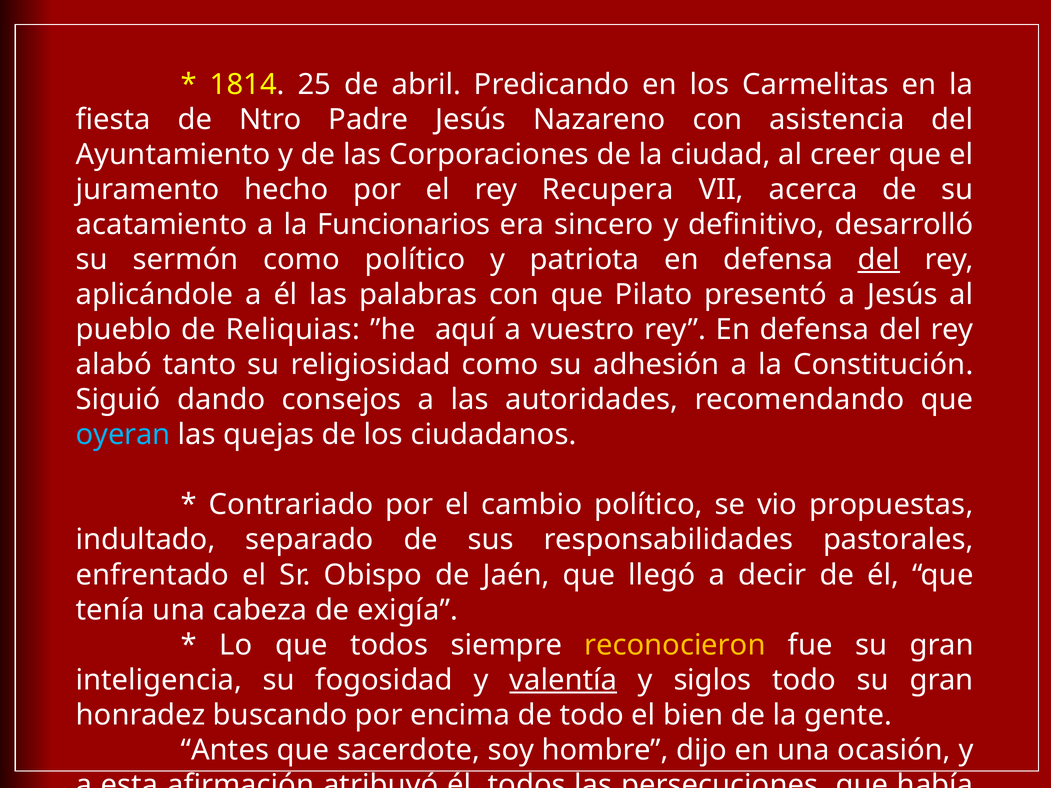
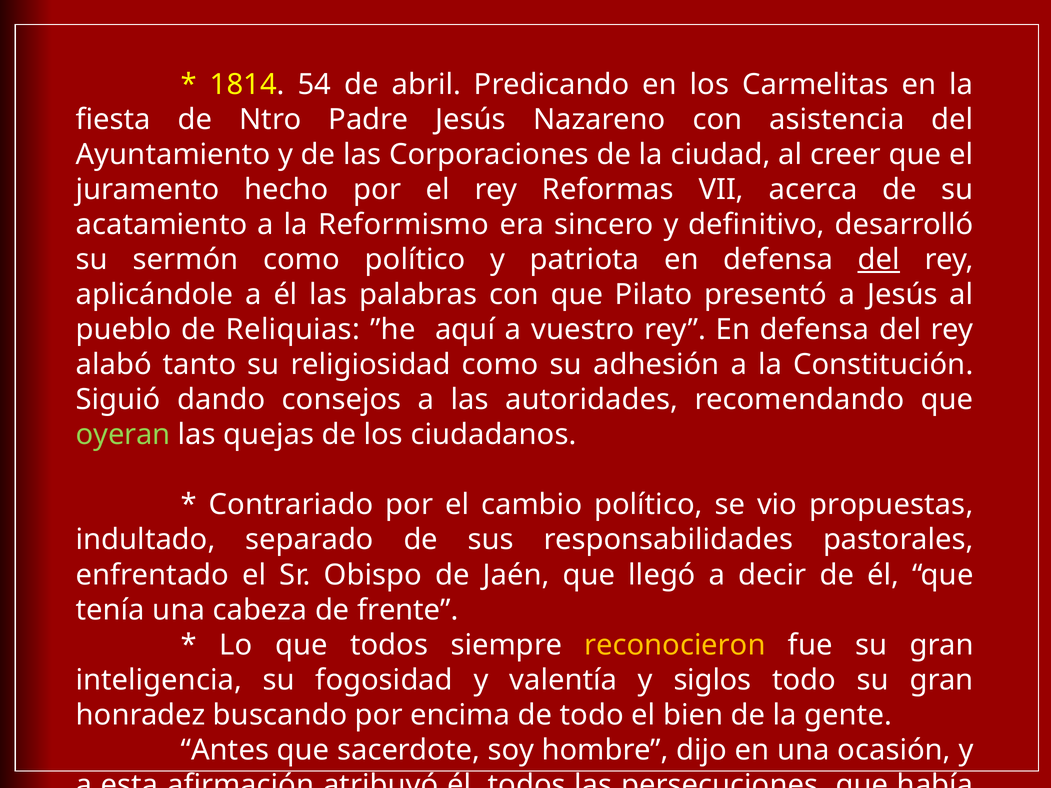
25: 25 -> 54 (314, 84)
Recupera: Recupera -> Reformas (608, 190)
Funcionarios: Funcionarios -> Reformismo (404, 225)
oyeran colour: light blue -> light green (123, 435)
exigía: exigía -> frente (408, 610)
valentía underline: present -> none (563, 680)
